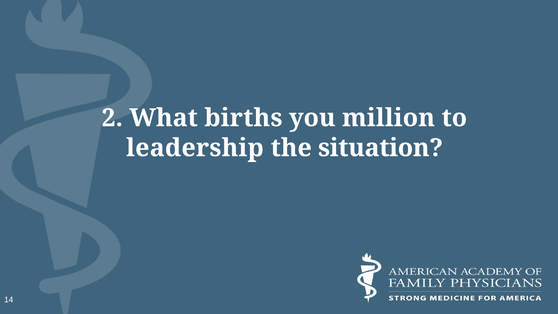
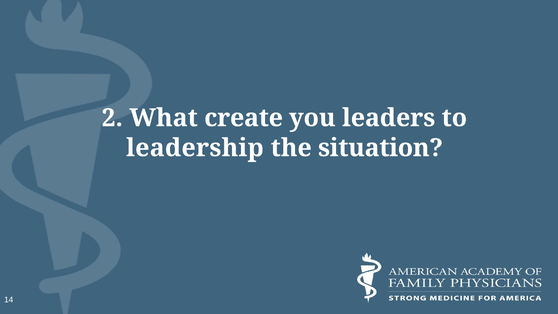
births: births -> create (244, 118)
million: million -> leaders (389, 118)
